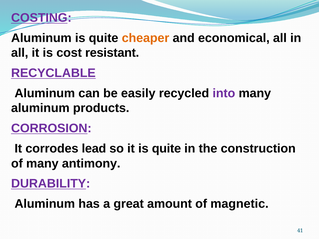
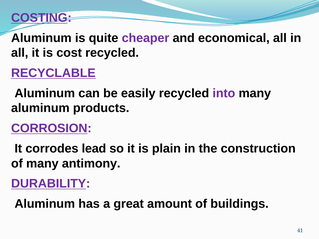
cheaper colour: orange -> purple (146, 38)
cost resistant: resistant -> recycled (112, 53)
it is quite: quite -> plain (166, 149)
magnetic: magnetic -> buildings (240, 204)
